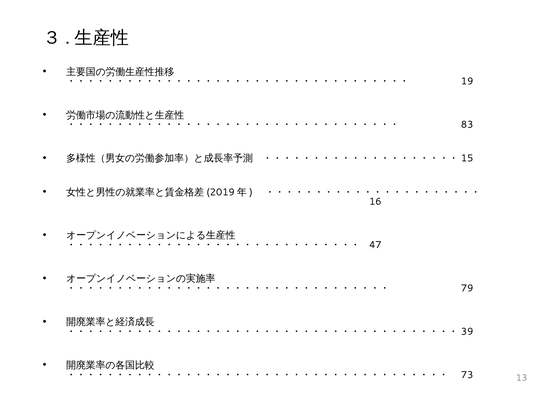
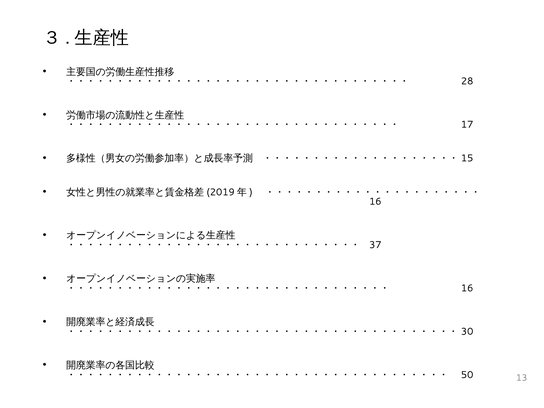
19: 19 -> 28 (467, 81)
83: 83 -> 17 (467, 125)
47: 47 -> 37 (375, 245)
79: 79 -> 16 (467, 288)
39: 39 -> 30 (467, 332)
73: 73 -> 50 (467, 375)
